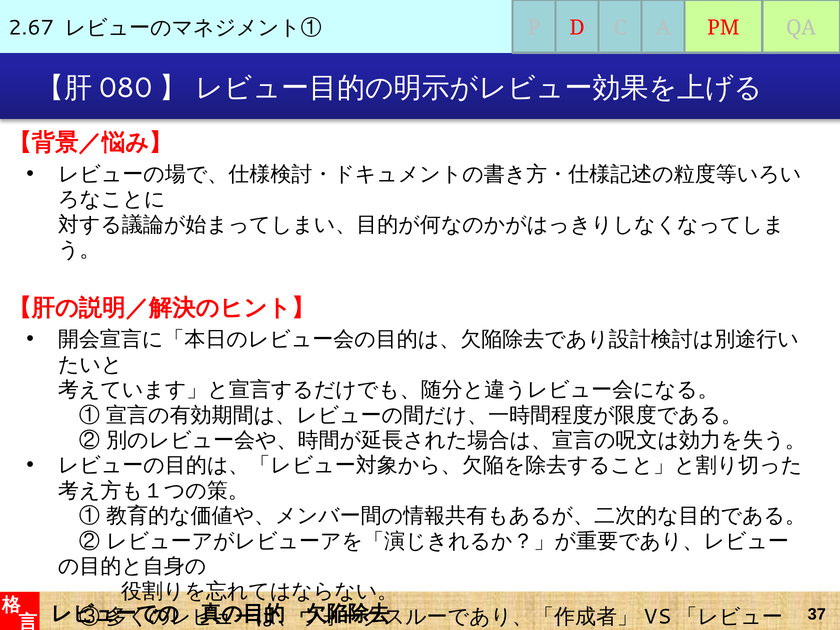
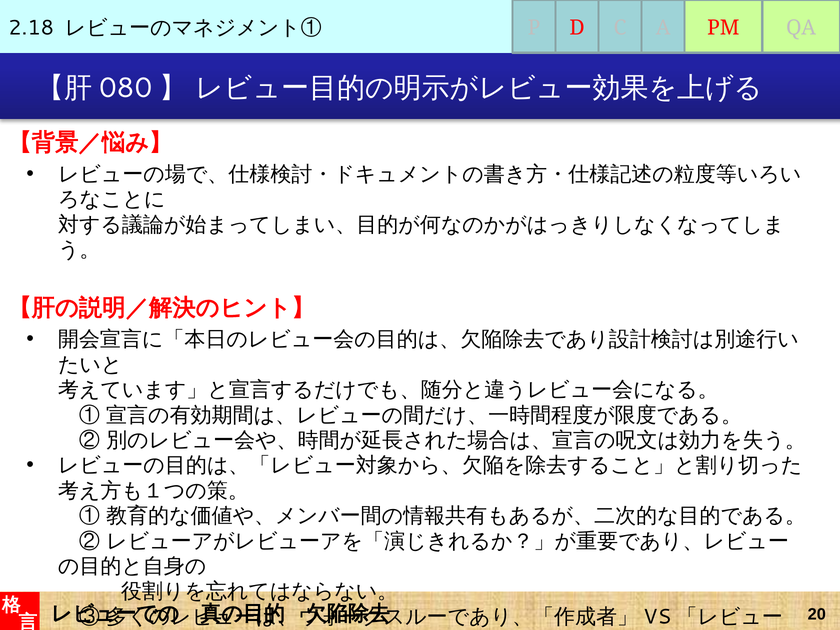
2.67: 2.67 -> 2.18 (31, 28)
37: 37 -> 20 (817, 615)
